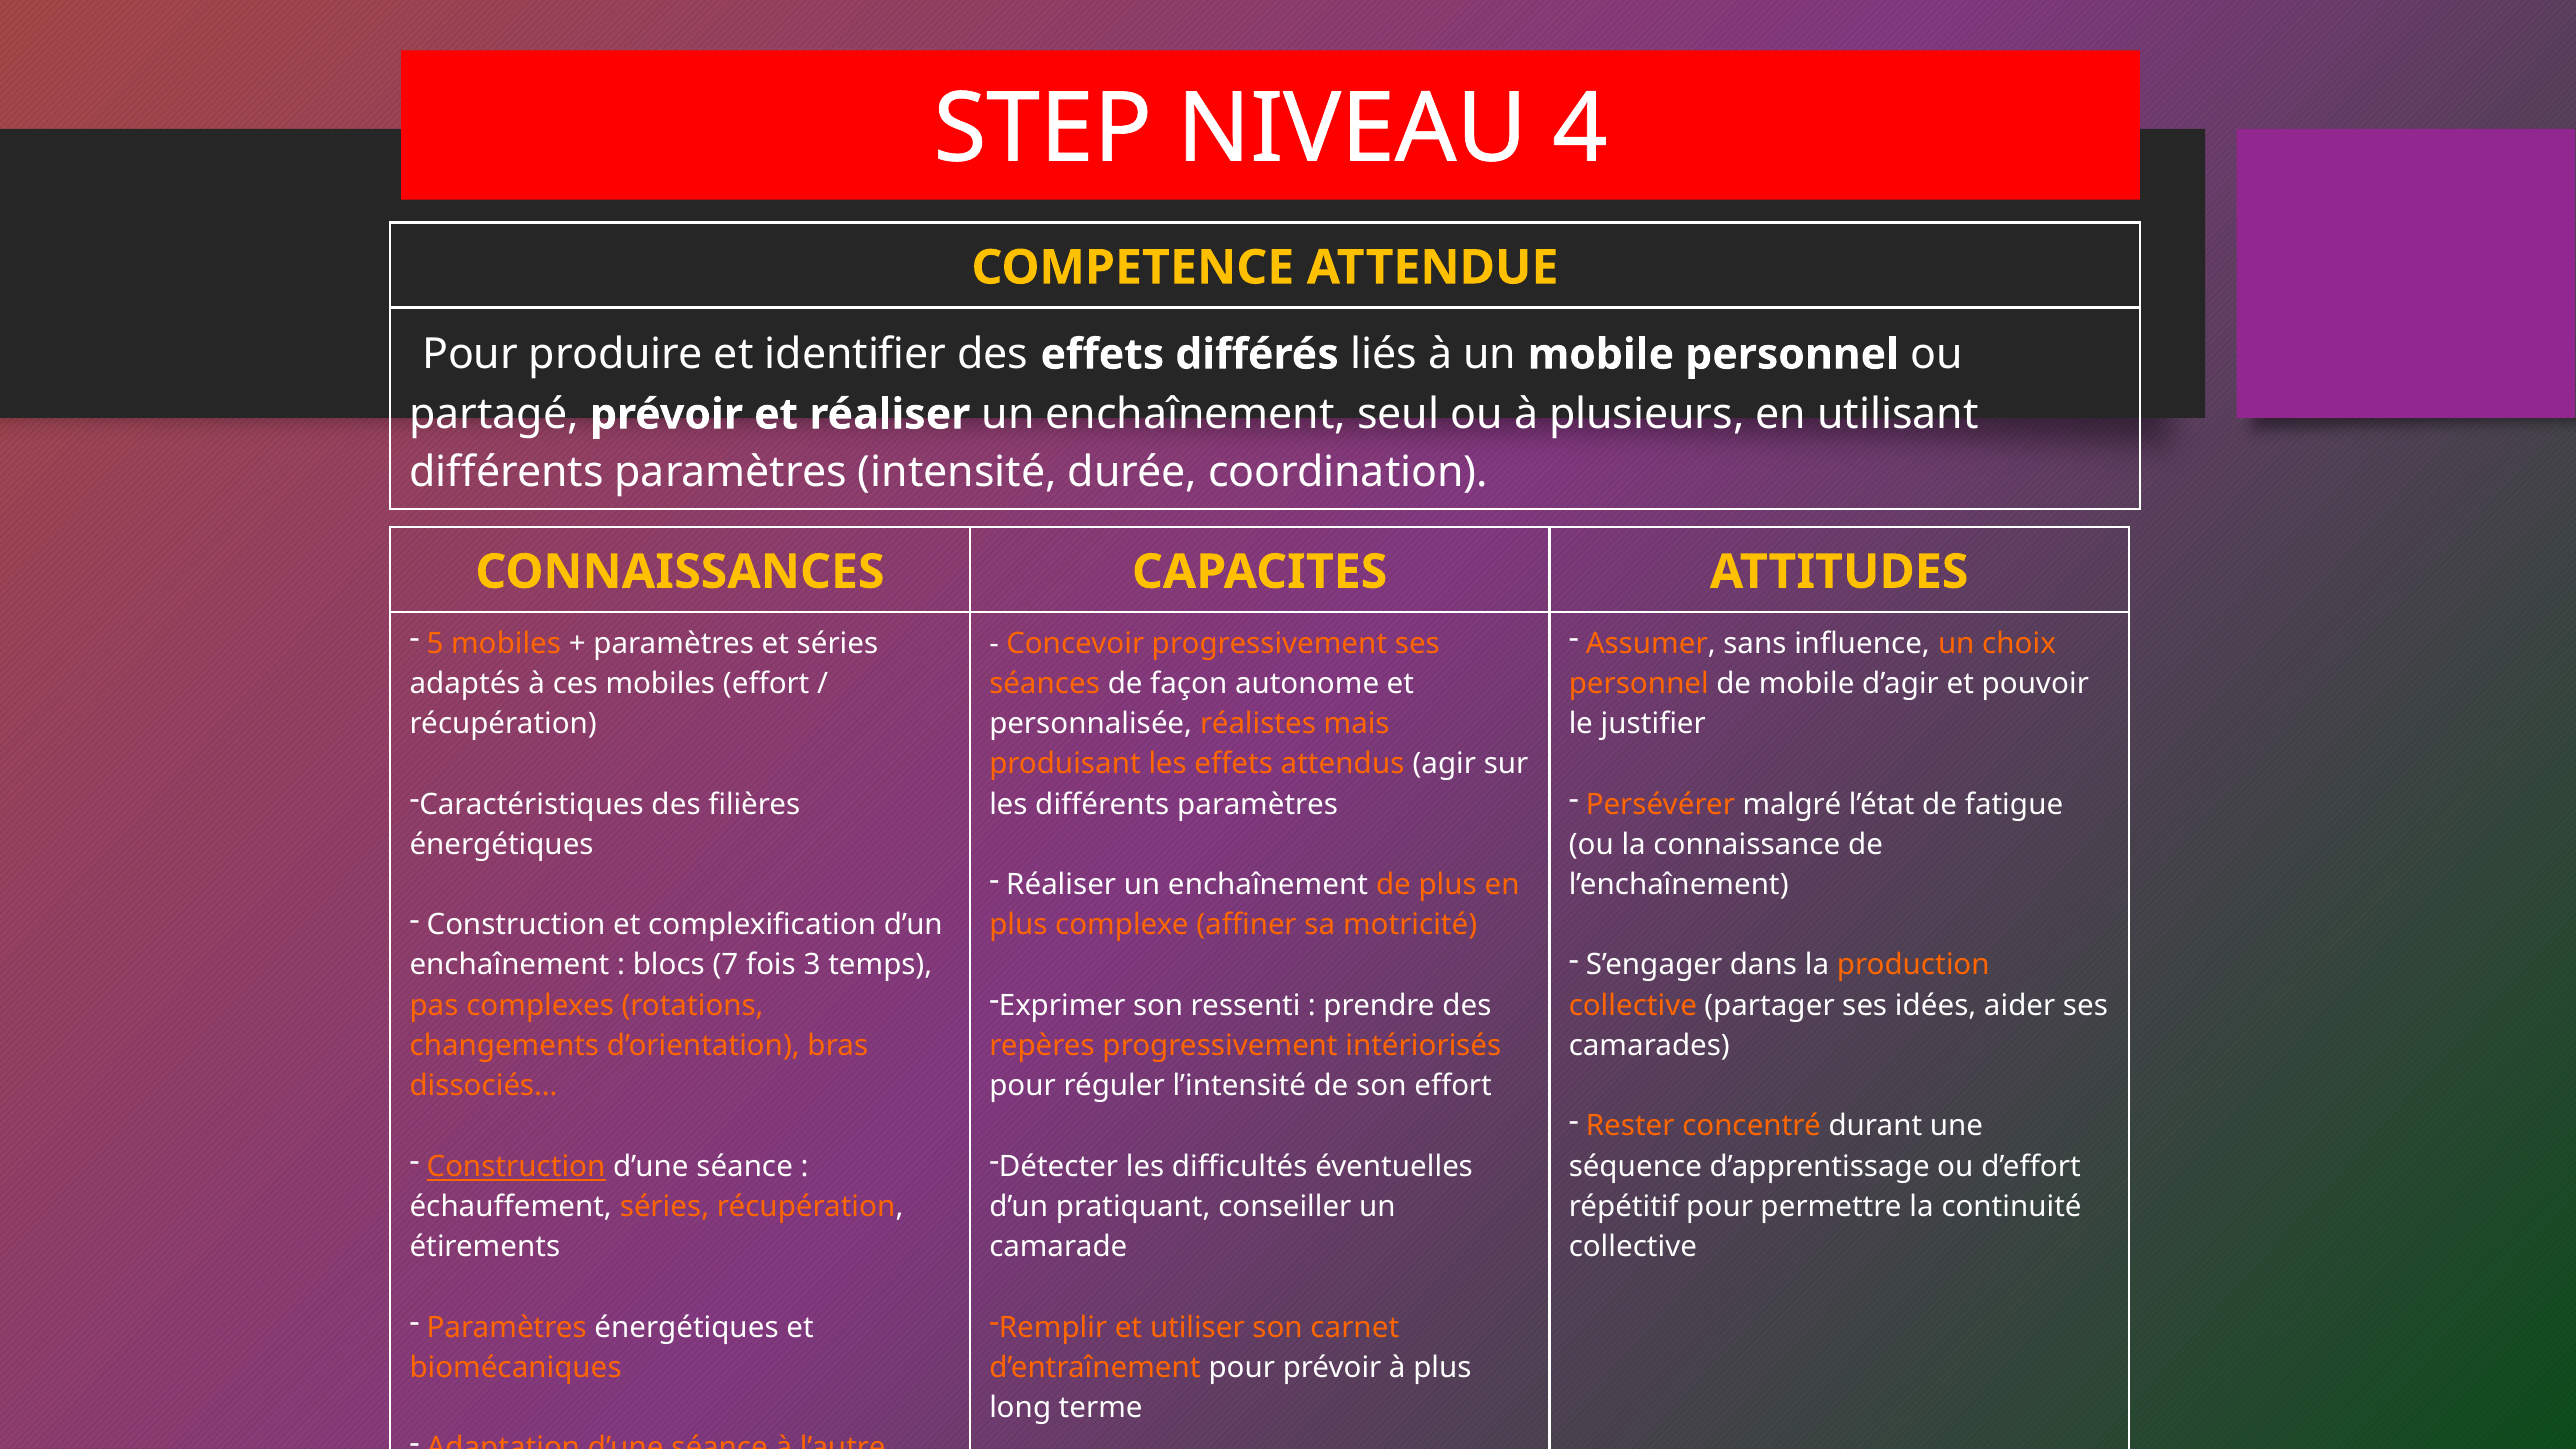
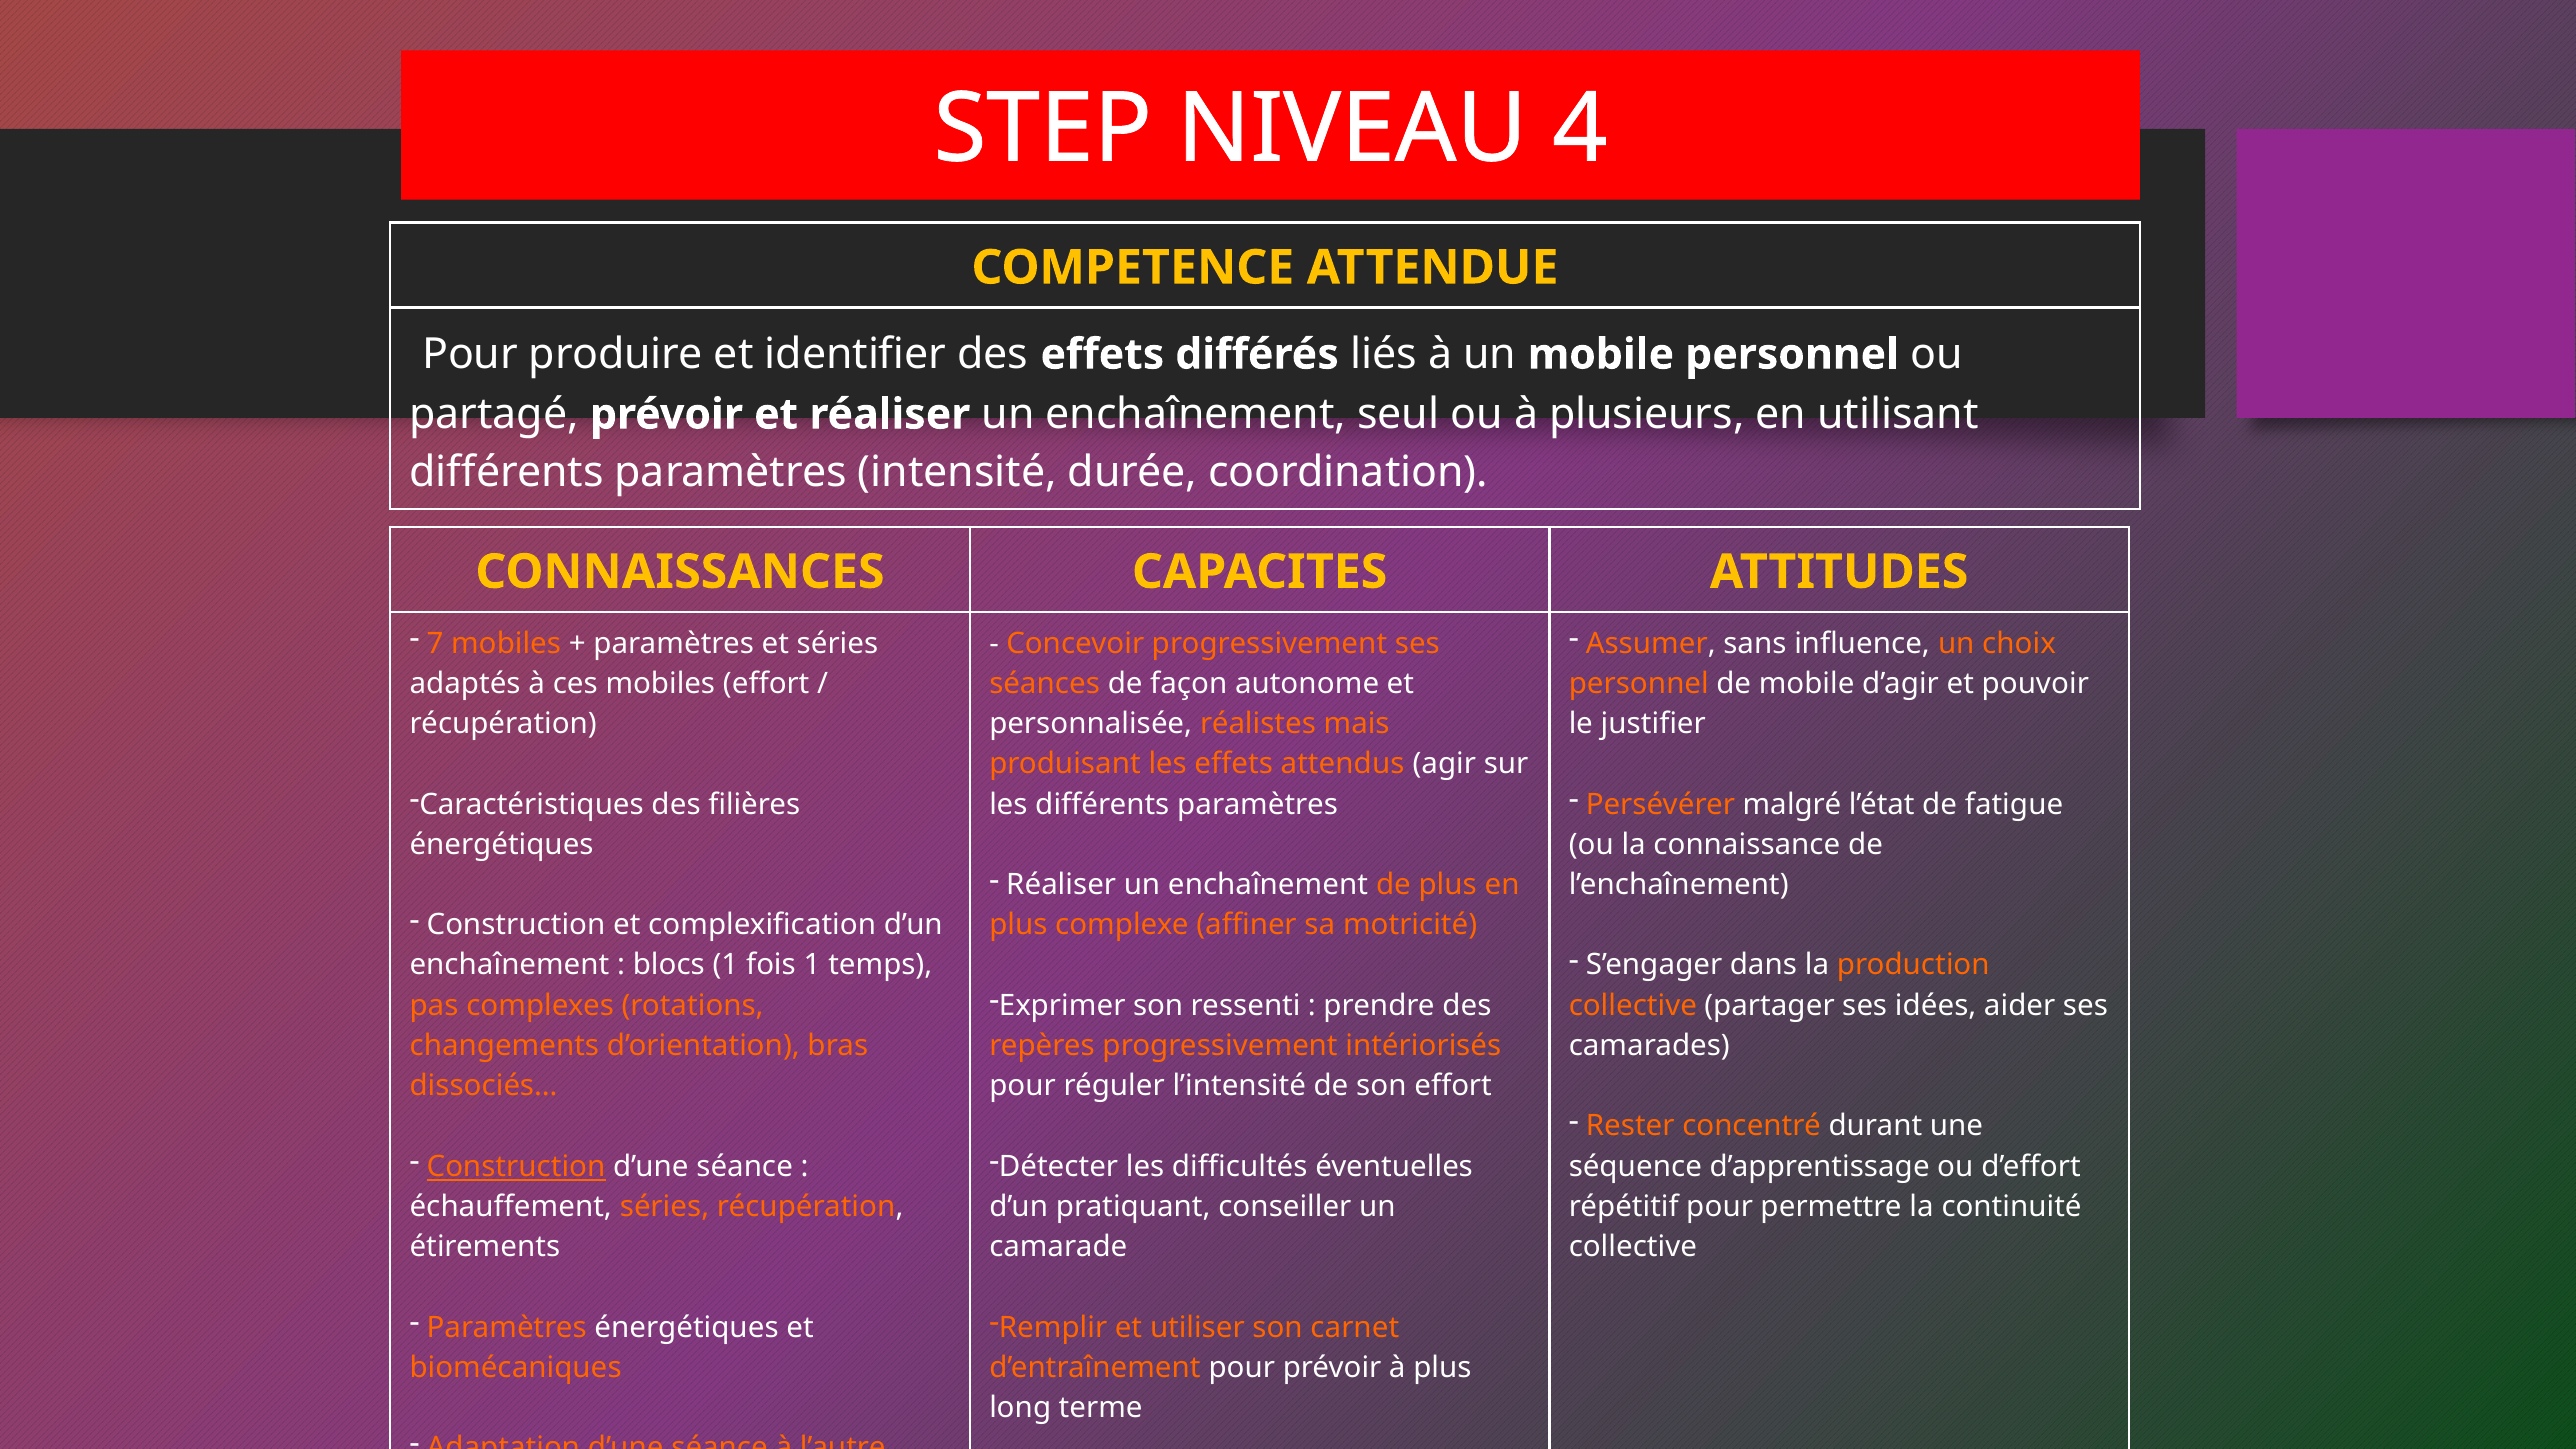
5: 5 -> 7 (435, 643)
blocs 7: 7 -> 1 (725, 965)
fois 3: 3 -> 1 (812, 965)
